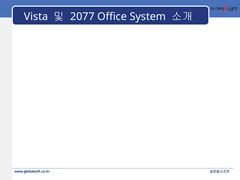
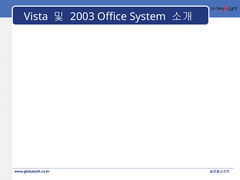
2077: 2077 -> 2003 (82, 17)
